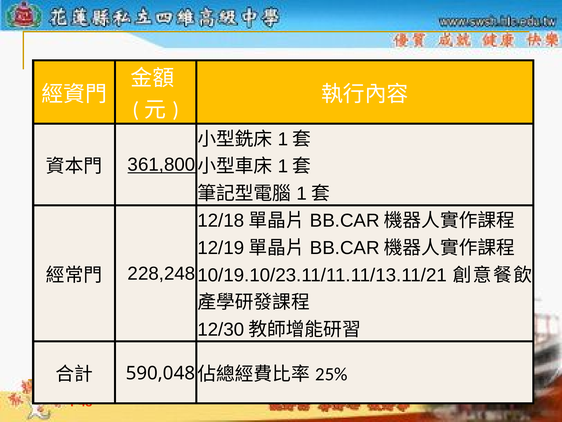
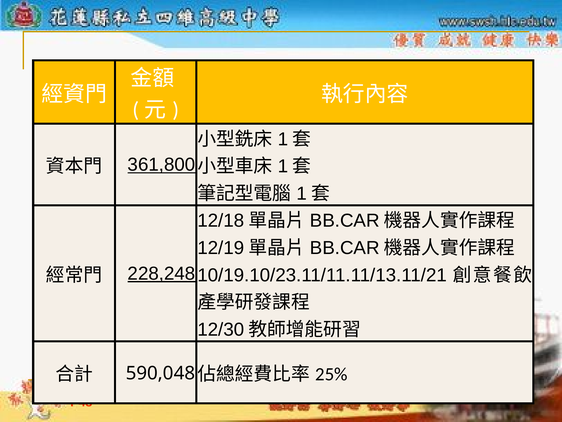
228,248 underline: none -> present (161, 273)
